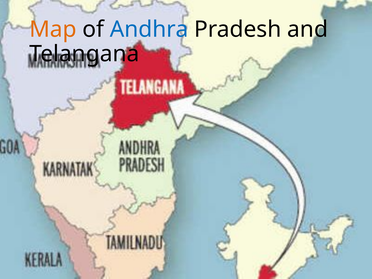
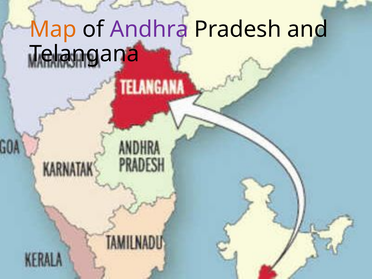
Andhra colour: blue -> purple (149, 29)
